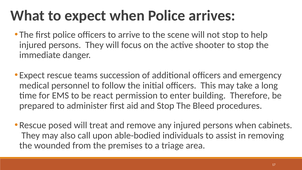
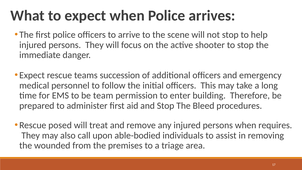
react: react -> team (103, 96)
cabinets: cabinets -> requires (275, 125)
